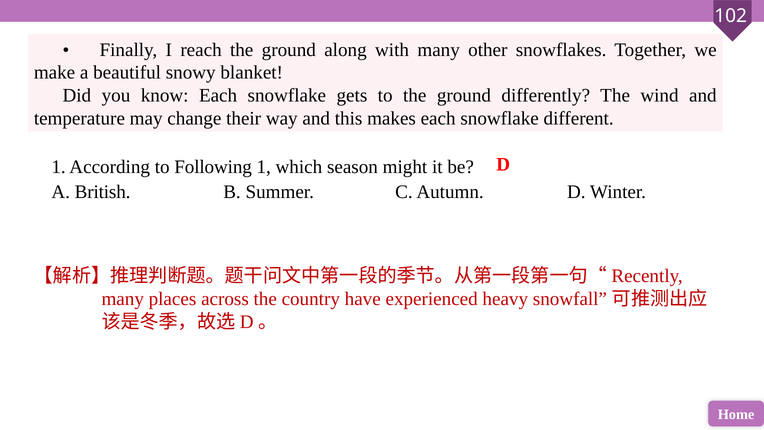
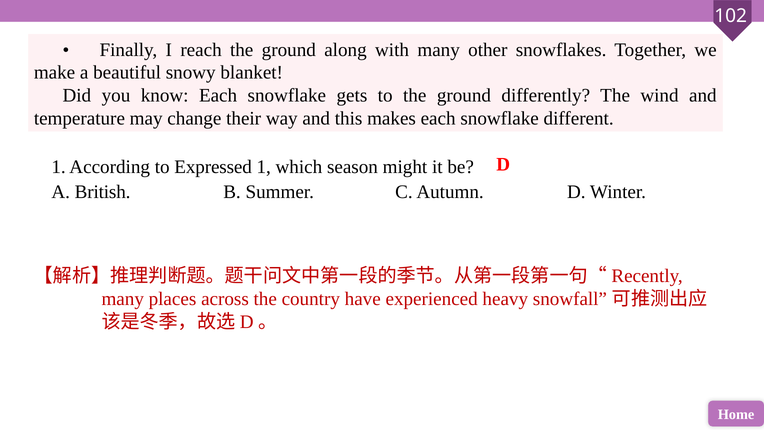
Following: Following -> Expressed (213, 167)
